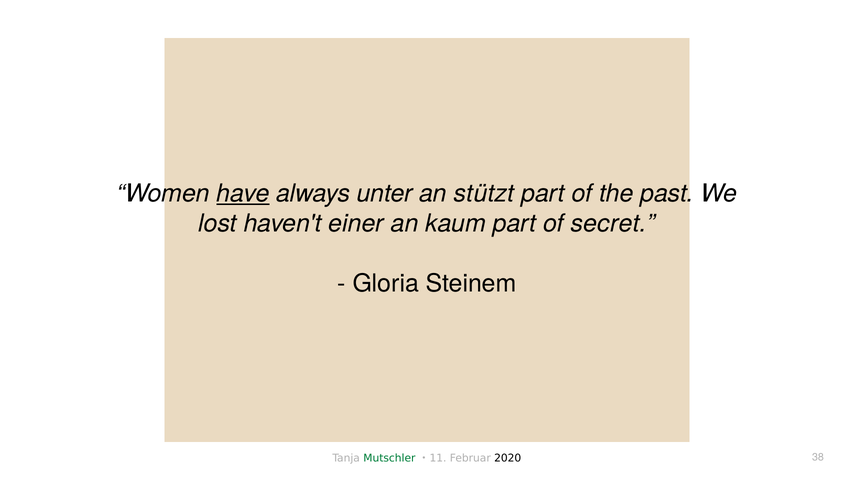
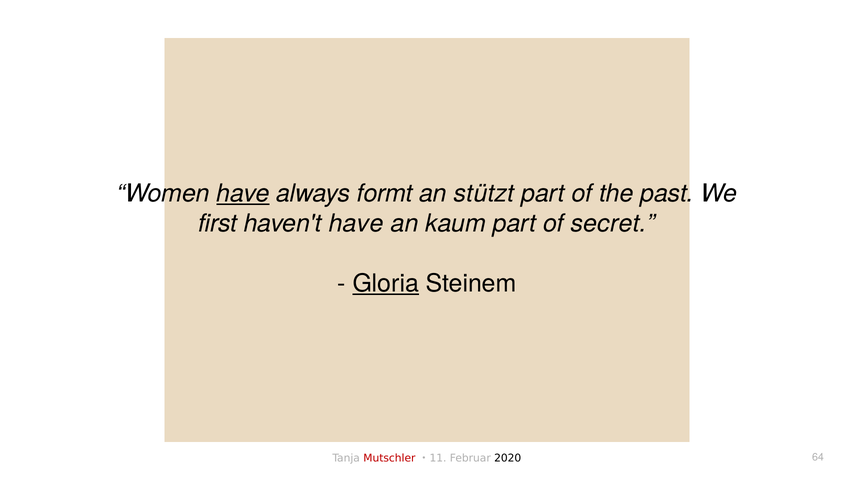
unter: unter -> formt (385, 194)
lost: lost -> first (218, 224)
haven't einer: einer -> have (356, 224)
Gloria underline: none -> present (386, 284)
Mutschler colour: green -> red (389, 459)
38: 38 -> 64 (818, 458)
